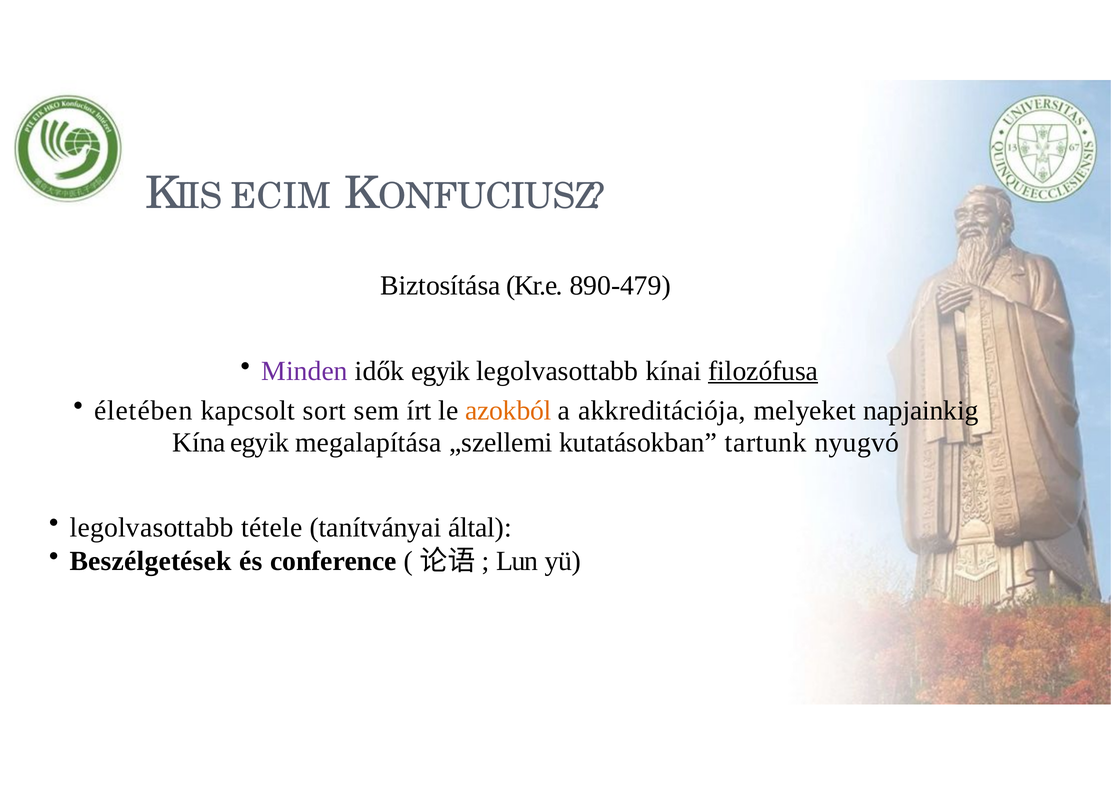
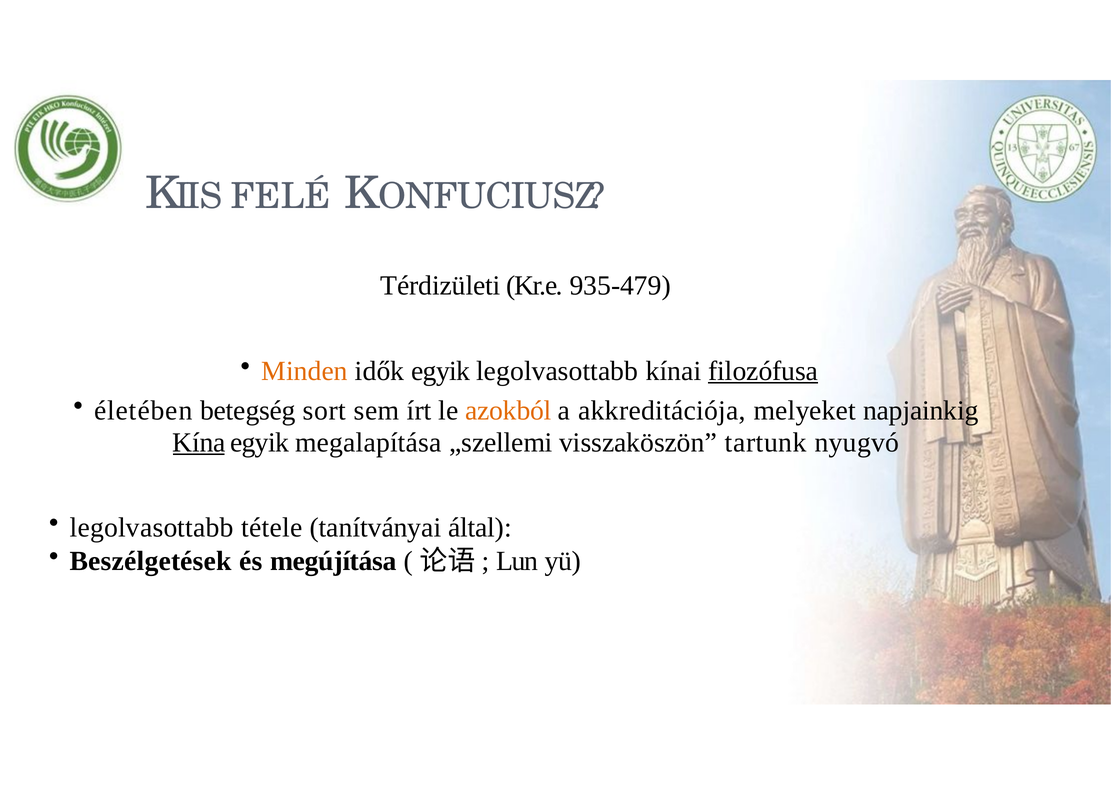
ECIM: ECIM -> FELÉ (281, 197)
Biztosítása: Biztosítása -> Térdizületi (441, 286)
890-479: 890-479 -> 935-479 (620, 286)
Minden colour: purple -> orange (305, 371)
kapcsolt: kapcsolt -> betegség (248, 411)
Kína underline: none -> present (199, 443)
kutatásokban: kutatásokban -> visszaköszön (638, 443)
conference: conference -> megújítása (333, 562)
